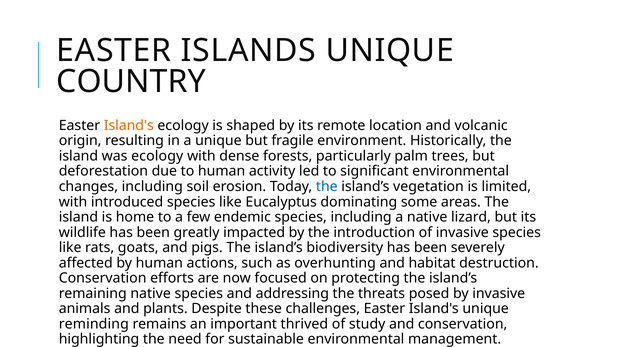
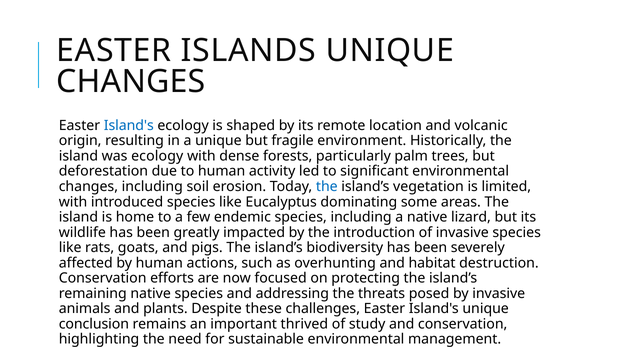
COUNTRY: COUNTRY -> CHANGES (131, 82)
Island's colour: orange -> blue (129, 126)
reminding: reminding -> conclusion (94, 324)
